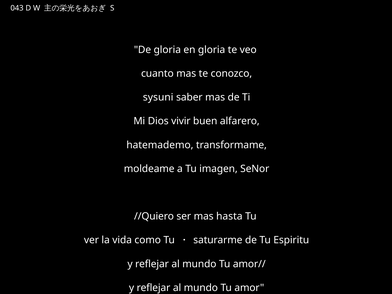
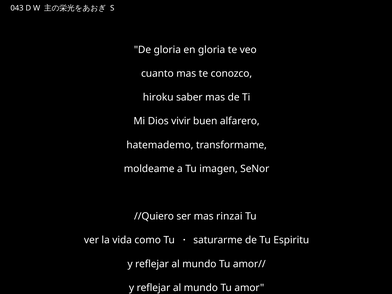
sysuni: sysuni -> hiroku (158, 97)
hasta: hasta -> rinzai (229, 216)
